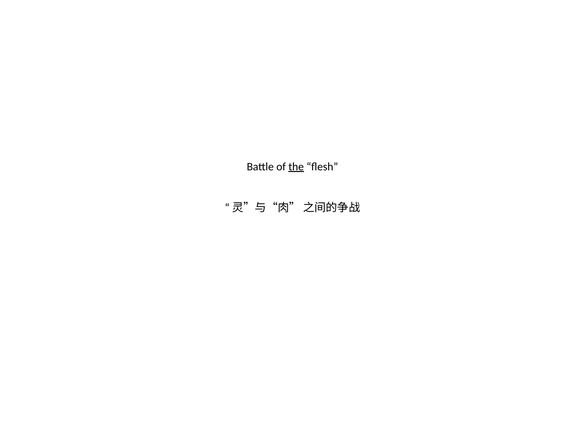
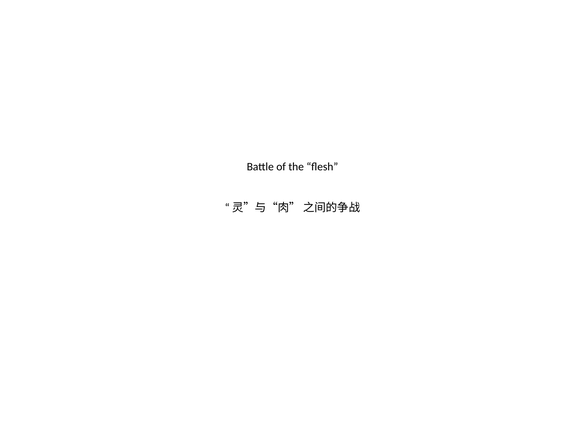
the underline: present -> none (296, 167)
